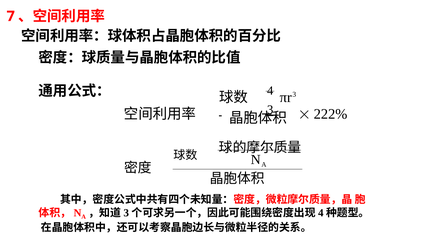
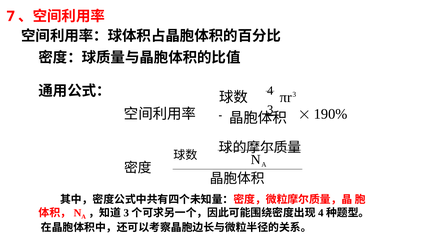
222%: 222% -> 190% (331, 114)
